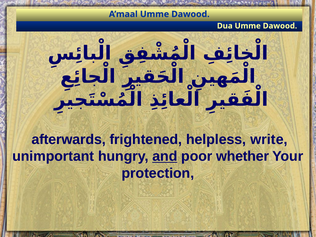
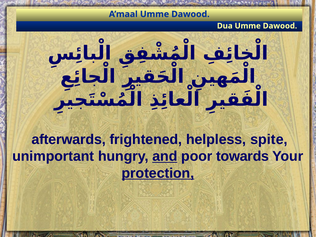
write: write -> spite (269, 139)
whether: whether -> towards (243, 156)
protection underline: none -> present (158, 173)
